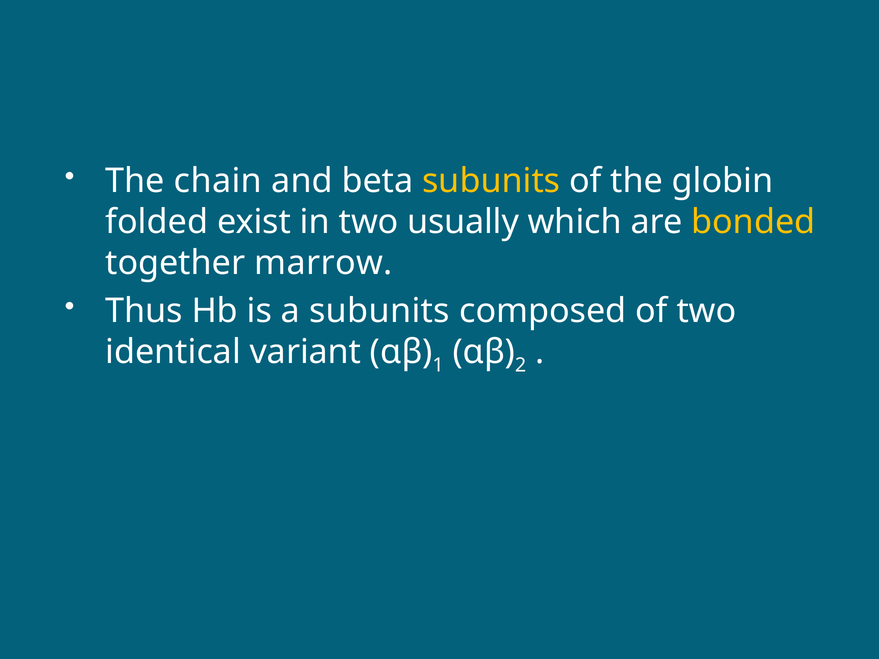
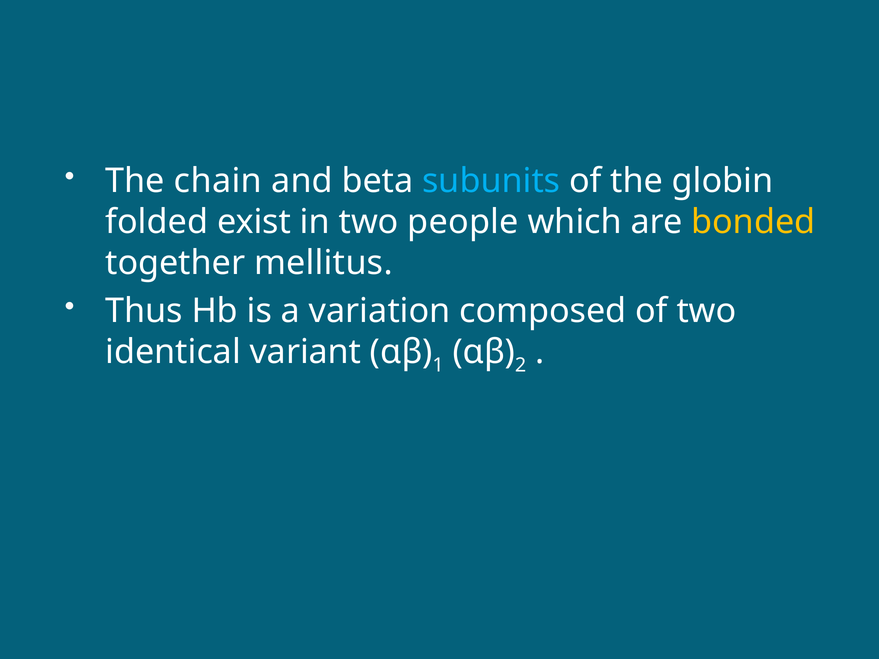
subunits colour: yellow -> light blue (491, 181)
usually: usually -> people (463, 222)
marrow: marrow -> mellitus (323, 263)
a subunits: subunits -> variation (380, 311)
